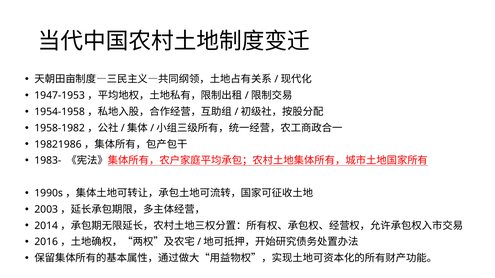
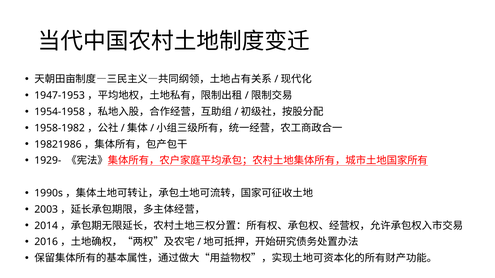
1983-: 1983- -> 1929- (48, 161)
